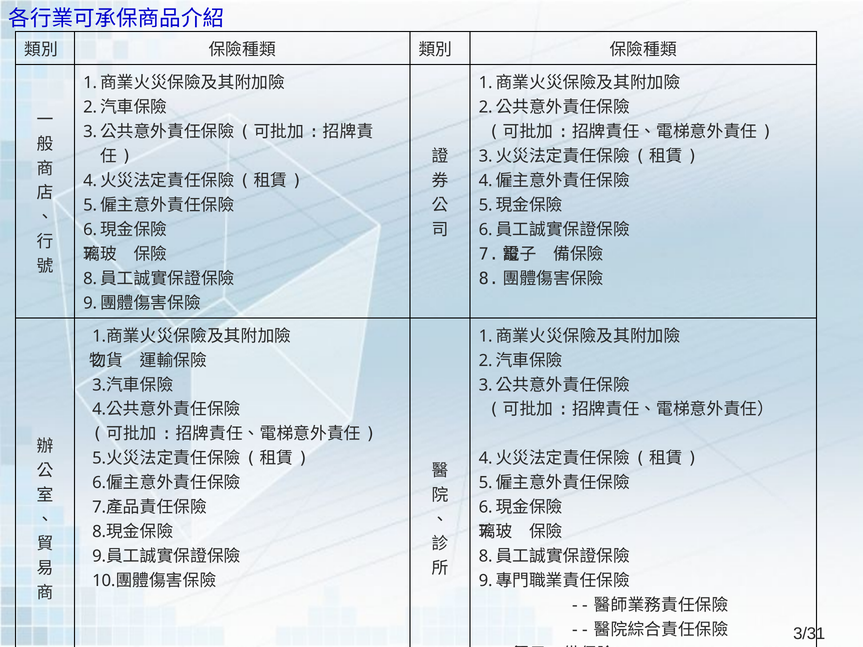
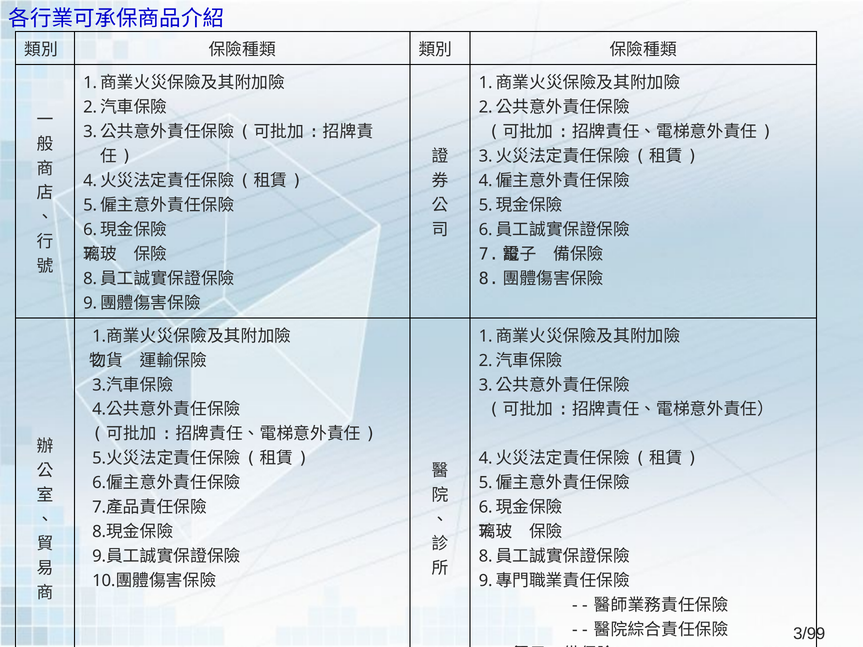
3/31: 3/31 -> 3/99 (809, 634)
